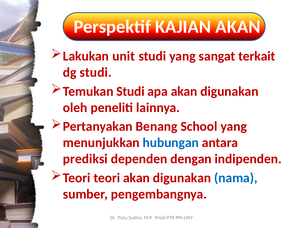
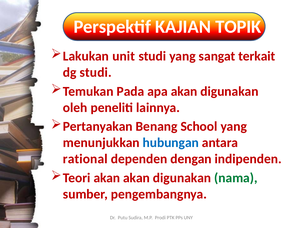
KAJIAN AKAN: AKAN -> TOPIK (238, 27)
Temukan Studi: Studi -> Pada (130, 91)
prediksi: prediksi -> rational (85, 158)
Teori teori: teori -> akan (107, 177)
nama colour: blue -> green (236, 177)
